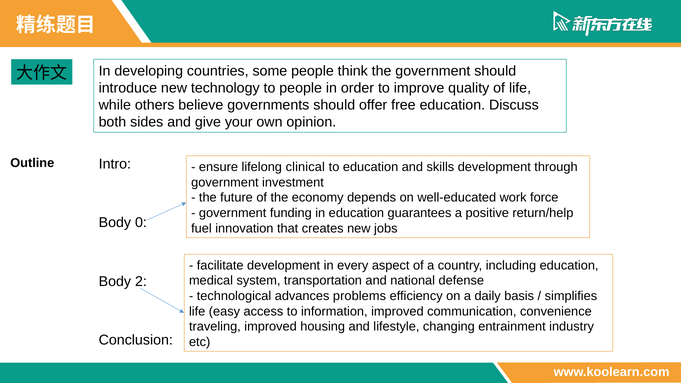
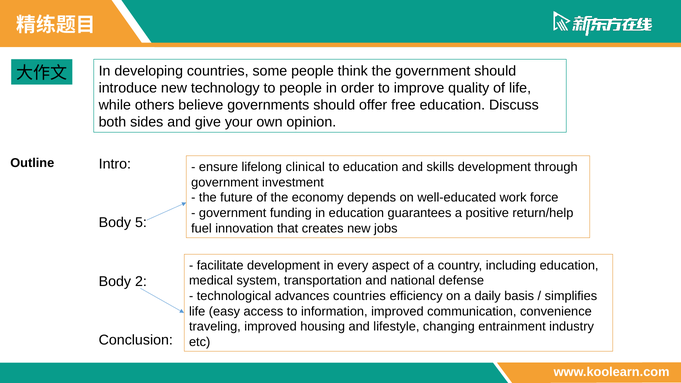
0: 0 -> 5 (141, 223)
advances problems: problems -> countries (359, 296)
